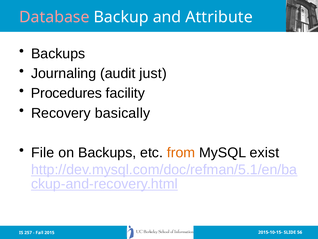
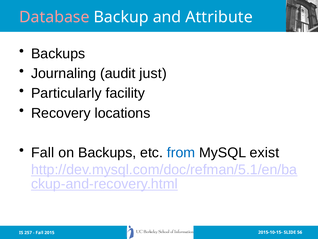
Procedures: Procedures -> Particularly (66, 93)
basically: basically -> locations (123, 113)
File: File -> Fall (43, 152)
from colour: orange -> blue (181, 152)
